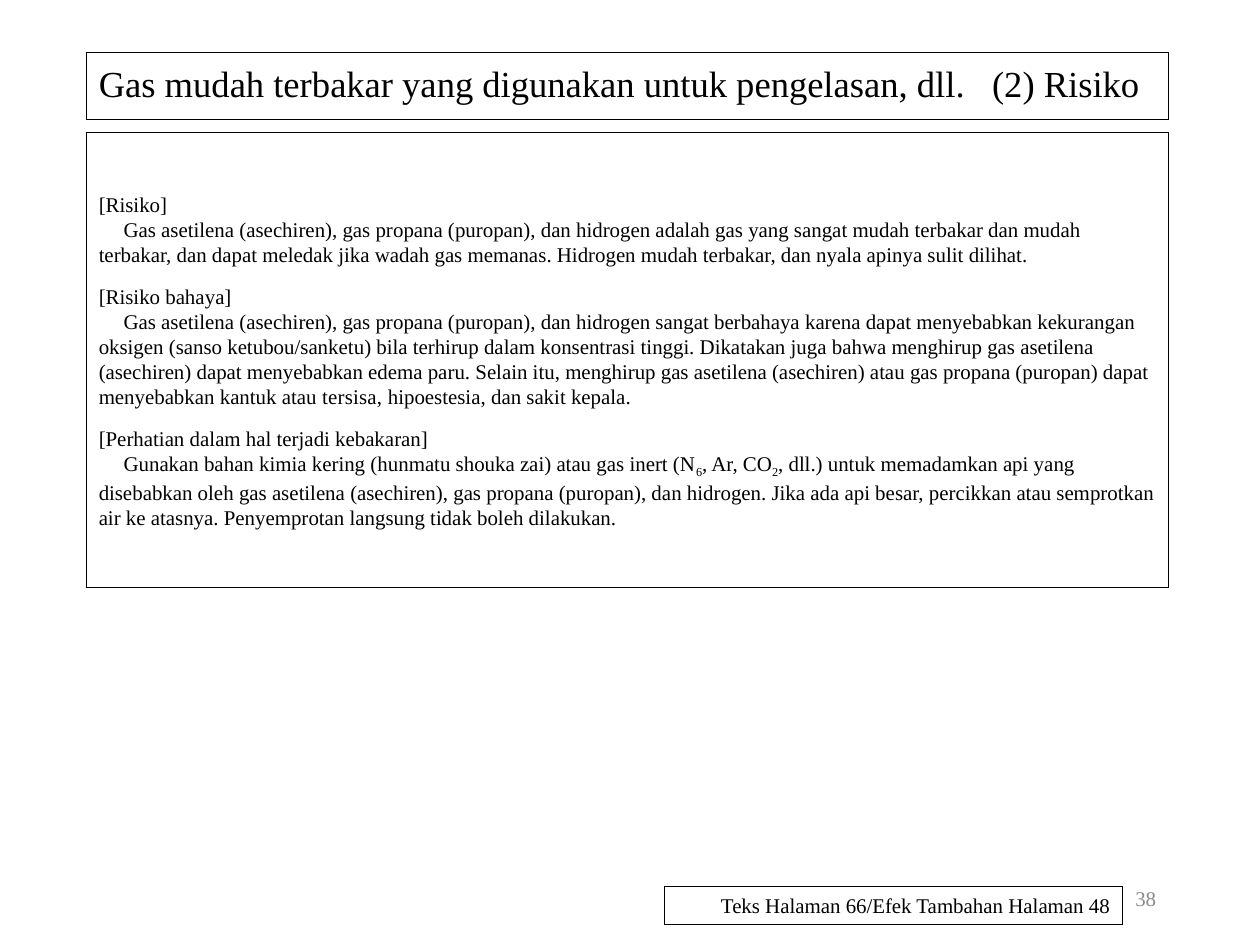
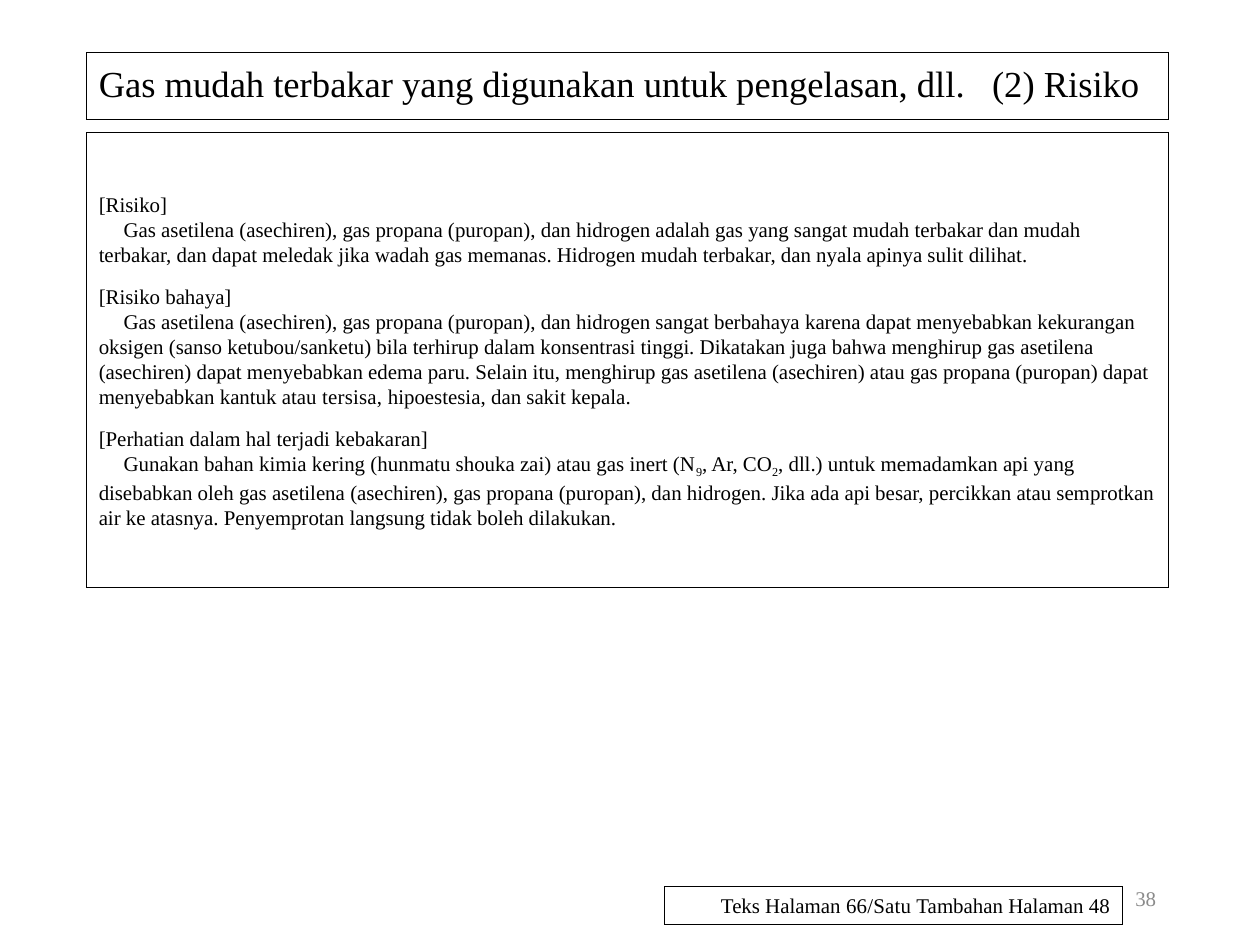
6: 6 -> 9 (699, 472)
66/Efek: 66/Efek -> 66/Satu (879, 906)
